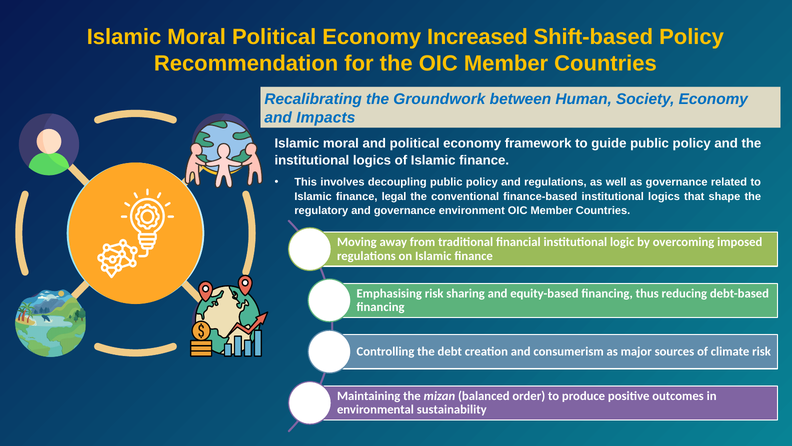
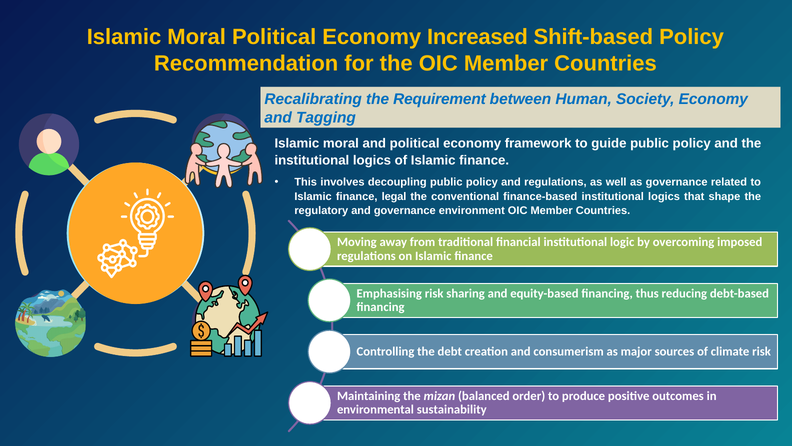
Groundwork: Groundwork -> Requirement (440, 99)
Impacts: Impacts -> Tagging (326, 117)
